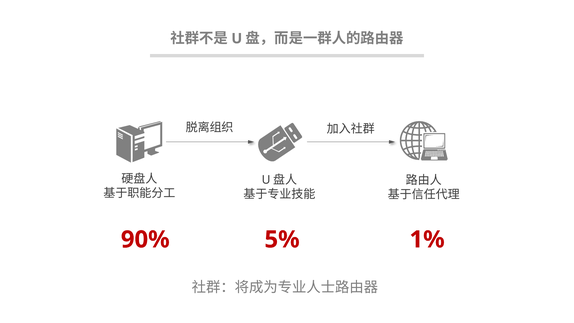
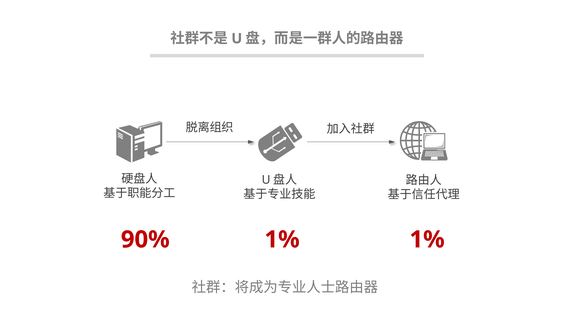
90% 5%: 5% -> 1% (282, 239)
